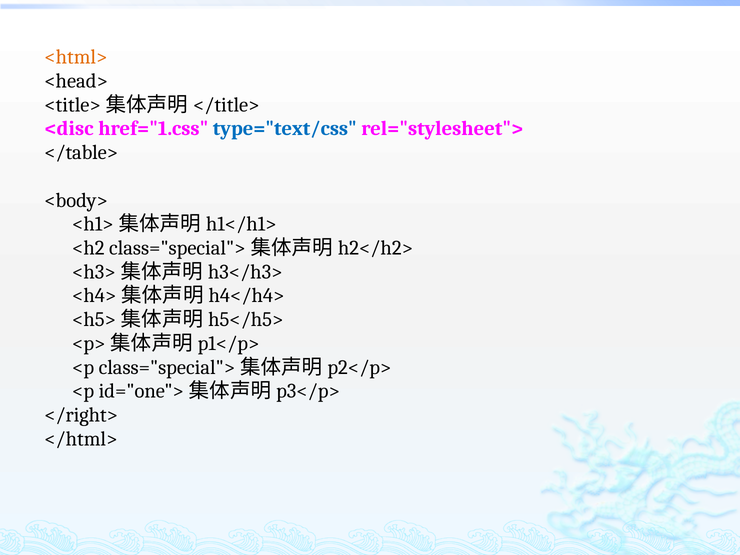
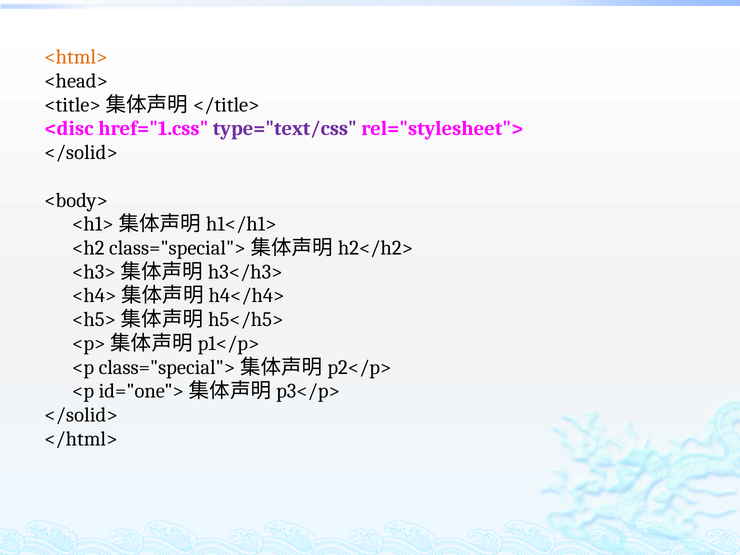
type="text/css colour: blue -> purple (285, 129)
</table>: </table> -> </solid> (81, 153)
</right>: </right> -> </solid> (81, 415)
